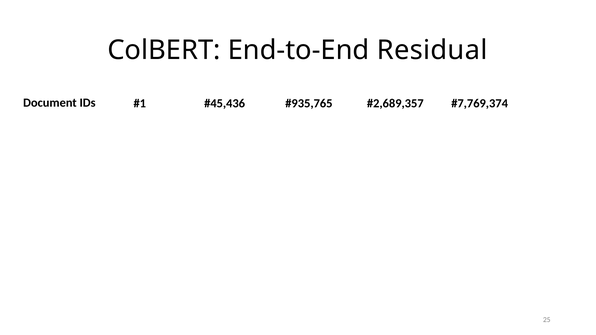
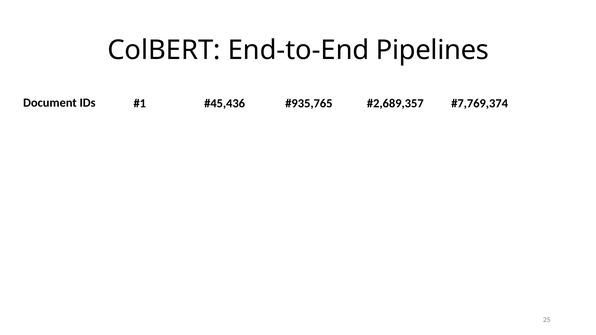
Residual: Residual -> Pipelines (432, 50)
